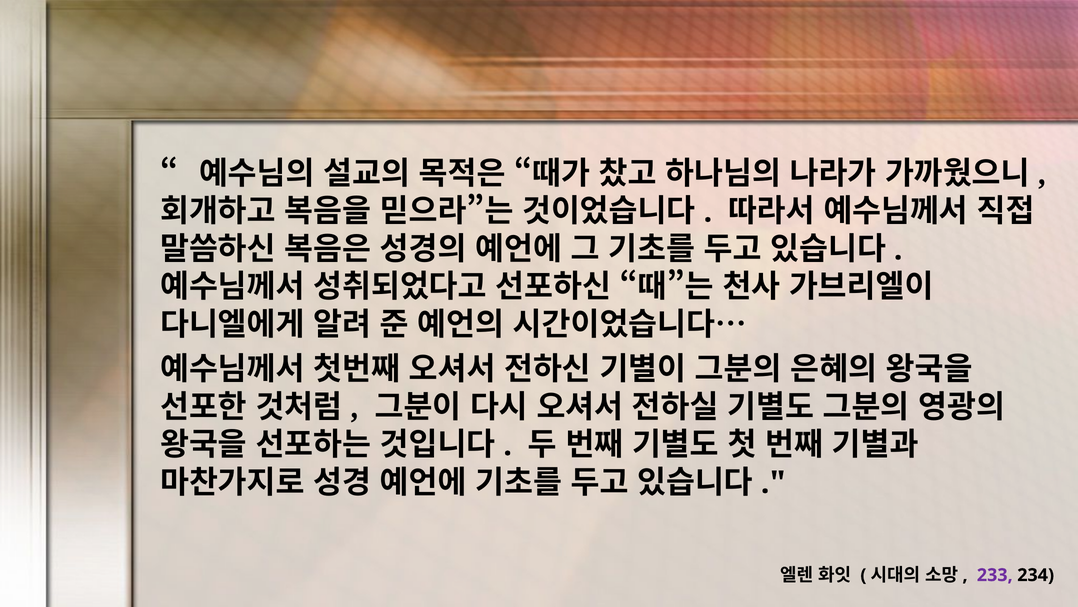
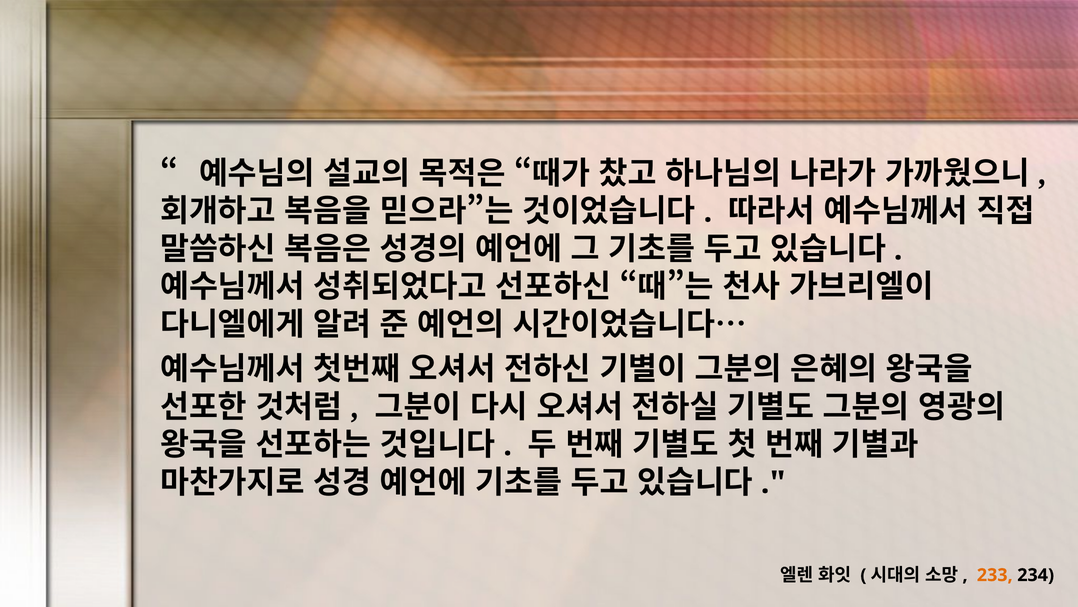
233 colour: purple -> orange (995, 575)
